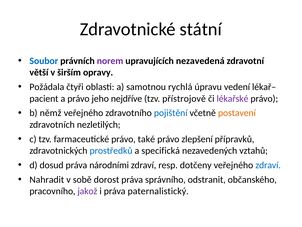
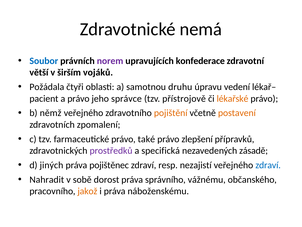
státní: státní -> nemá (201, 29)
nezavedená: nezavedená -> konfederace (200, 61)
opravy: opravy -> vojáků (98, 72)
rychlá: rychlá -> druhu (180, 87)
nejdříve: nejdříve -> správce (126, 98)
lékařské colour: purple -> orange (233, 98)
pojištění colour: blue -> orange (171, 113)
nezletilých: nezletilých -> zpomalení (99, 124)
prostředků colour: blue -> purple (111, 150)
vztahů: vztahů -> zásadě (254, 150)
dosud: dosud -> jiných (51, 165)
národními: národními -> pojištěnec (109, 165)
dotčeny: dotčeny -> nezajistí (196, 165)
odstranit: odstranit -> vážnému (207, 179)
jakož colour: purple -> orange (87, 191)
paternalistický: paternalistický -> náboženskému (158, 191)
